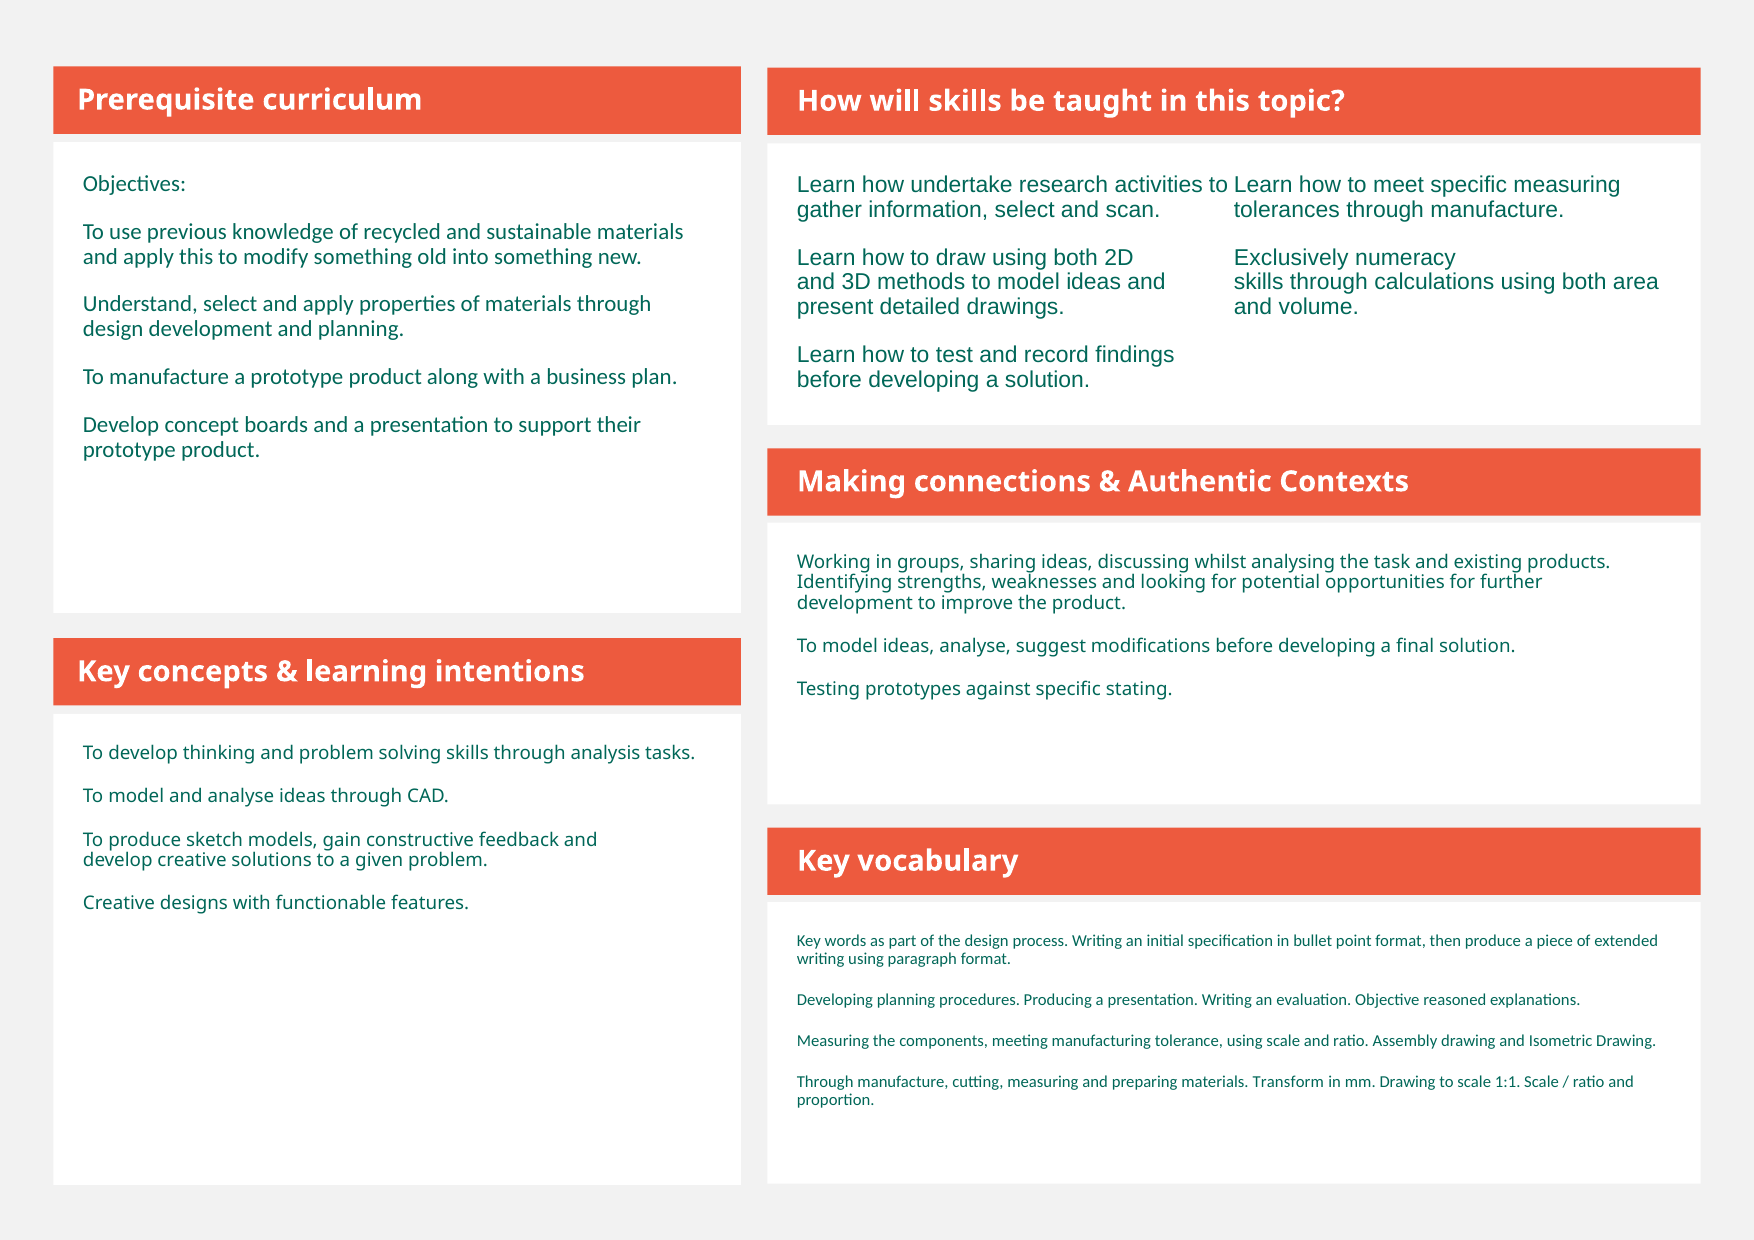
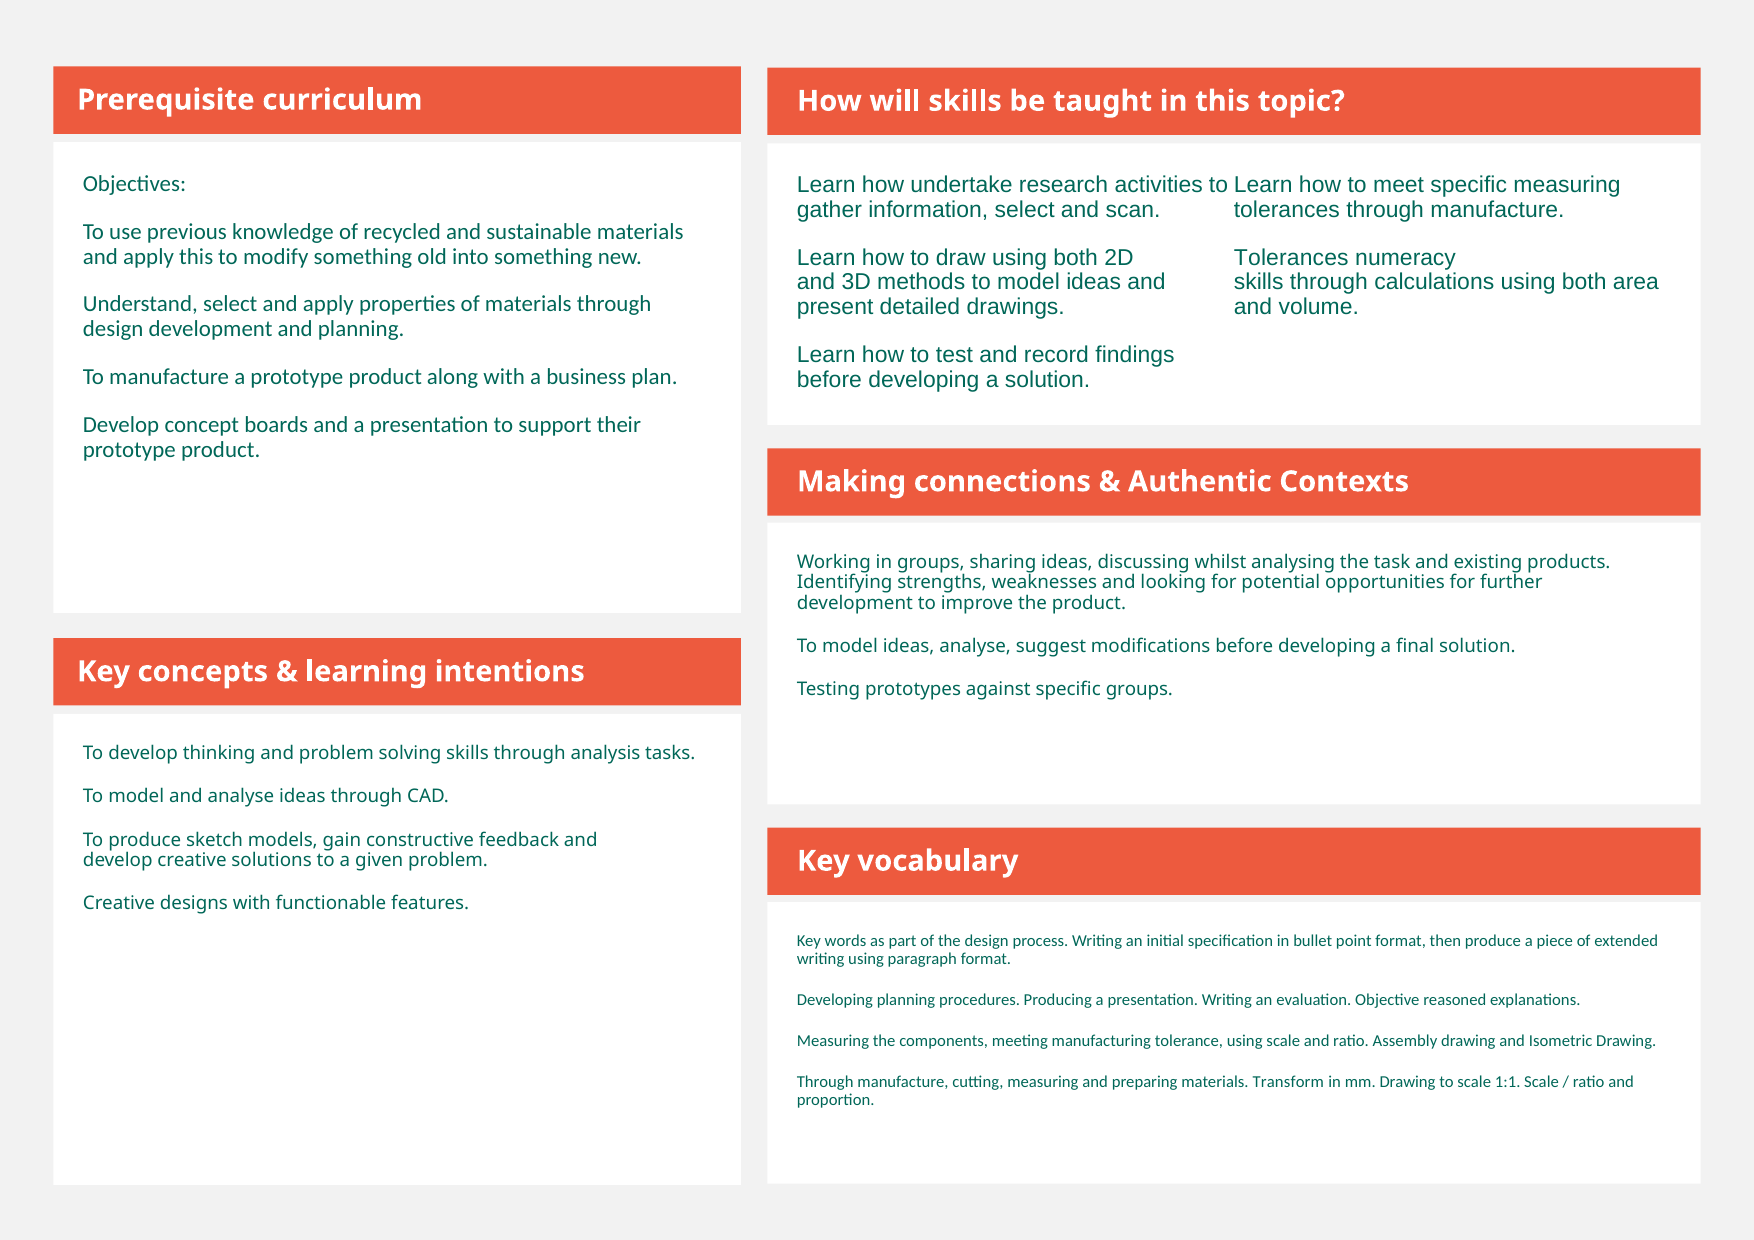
Exclusively: Exclusively -> Tolerances (1291, 258)
specific stating: stating -> groups (1139, 690)
